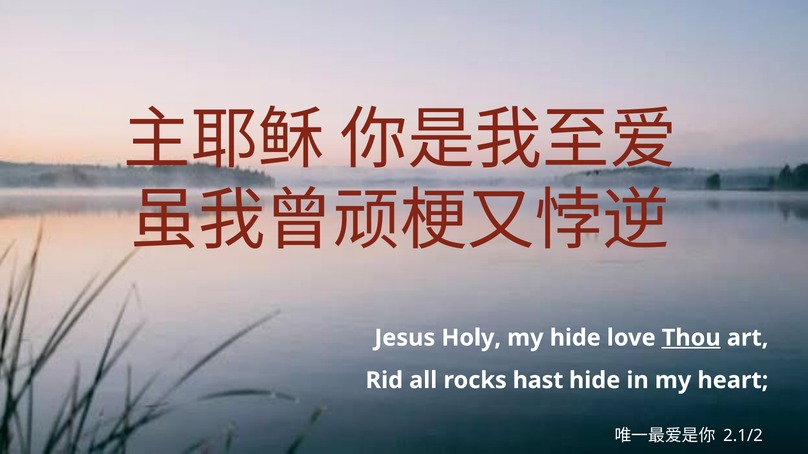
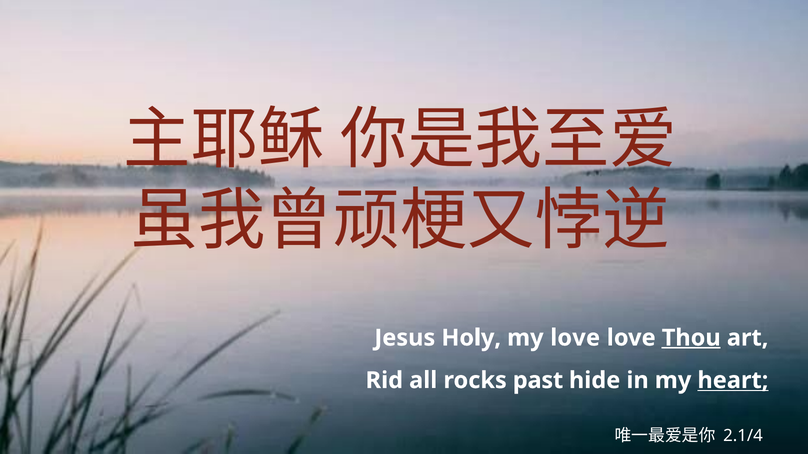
my hide: hide -> love (575, 338)
hast: hast -> past (538, 381)
heart underline: none -> present (733, 381)
2.1/2: 2.1/2 -> 2.1/4 (743, 436)
